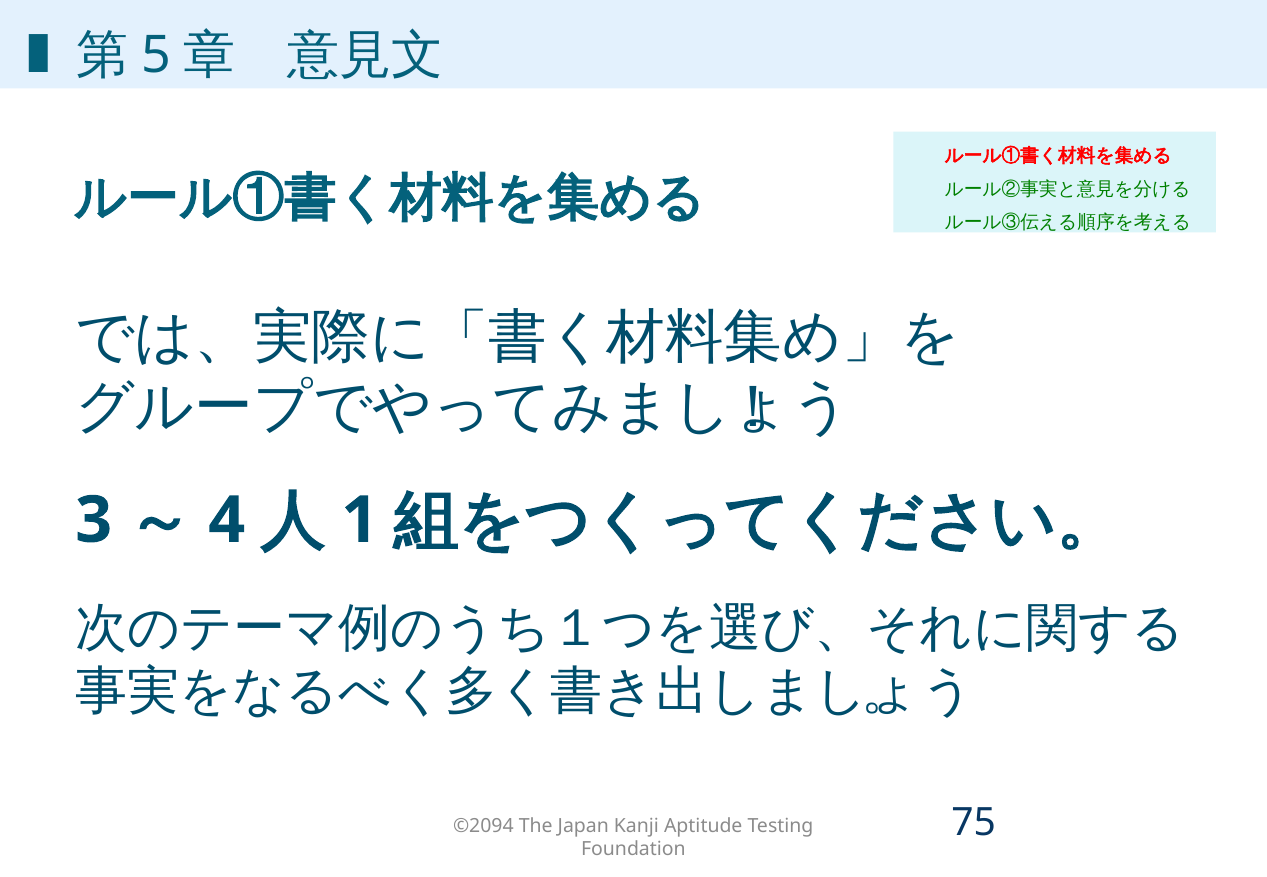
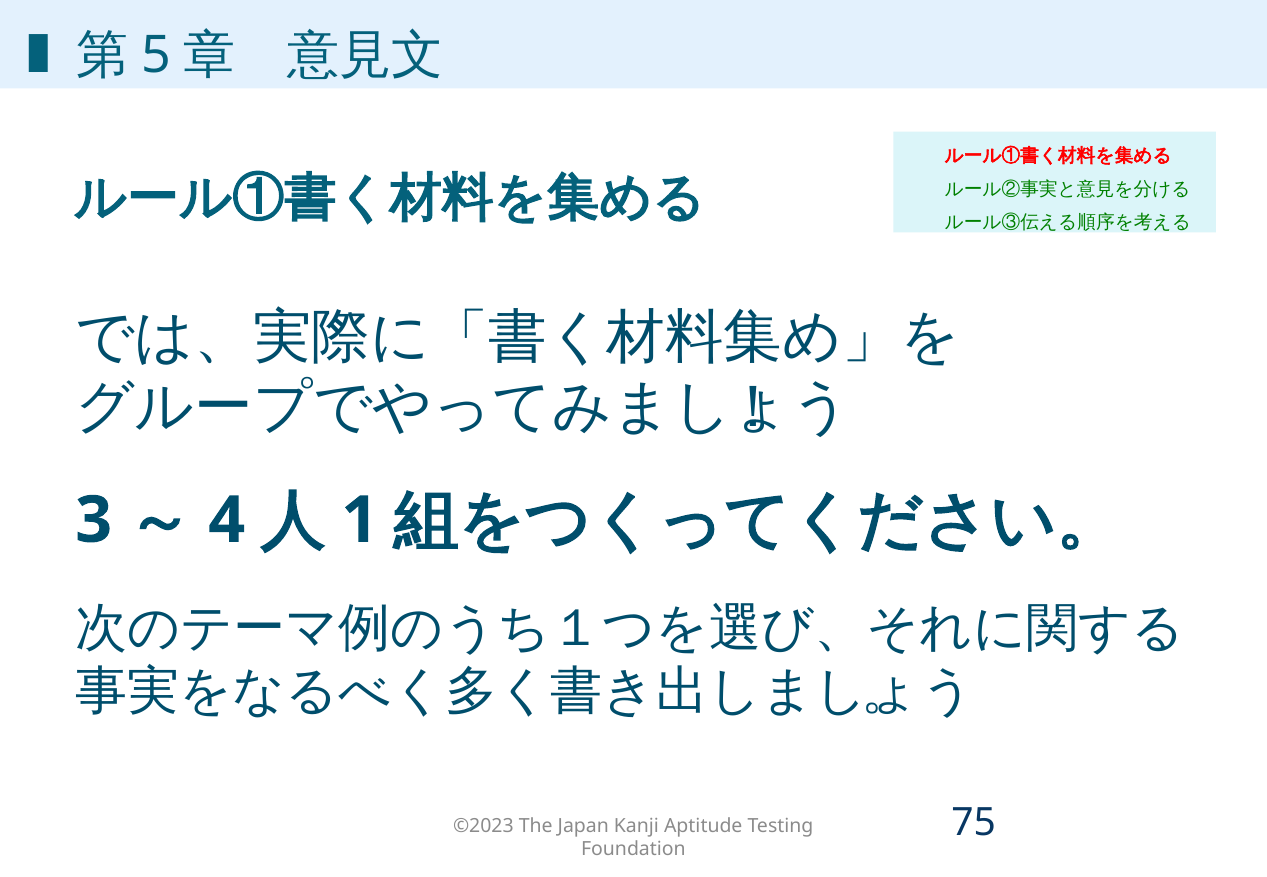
©2094: ©2094 -> ©2023 (483, 826)
